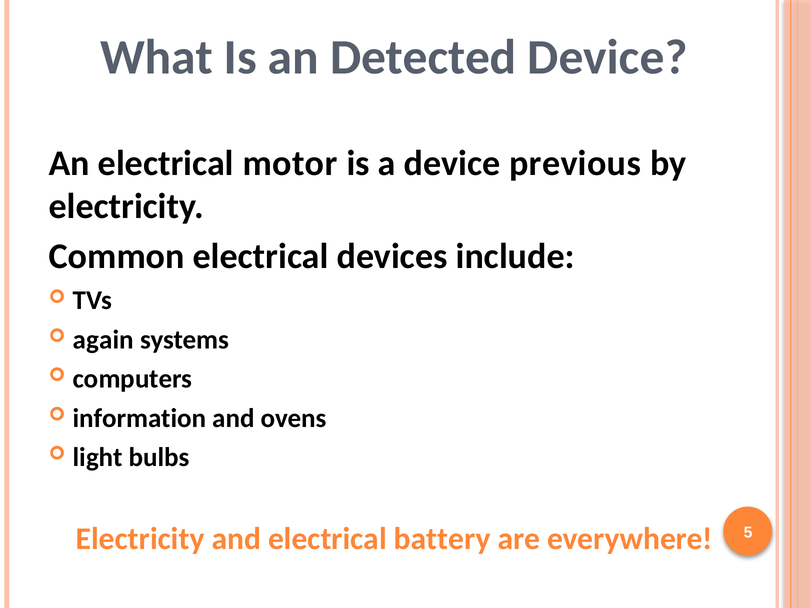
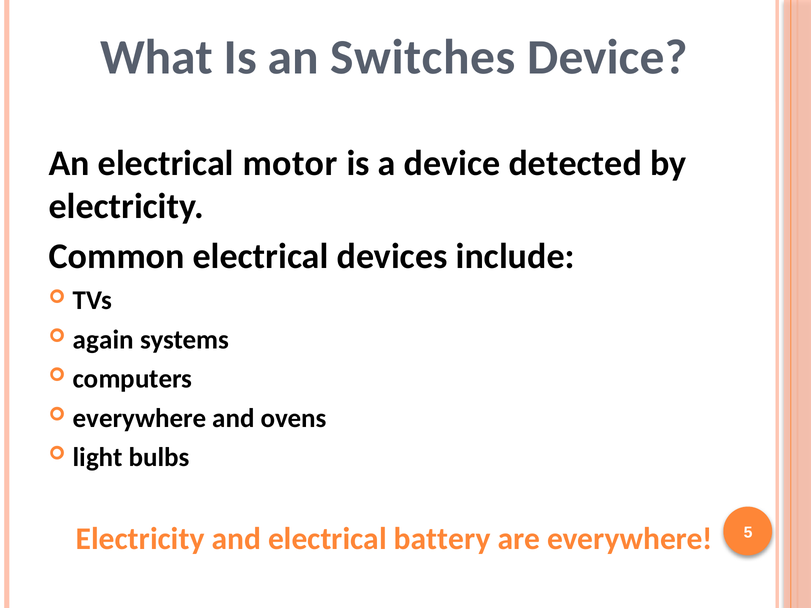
Detected: Detected -> Switches (423, 58)
previous: previous -> detected (575, 163)
information: information -> everywhere (140, 418)
